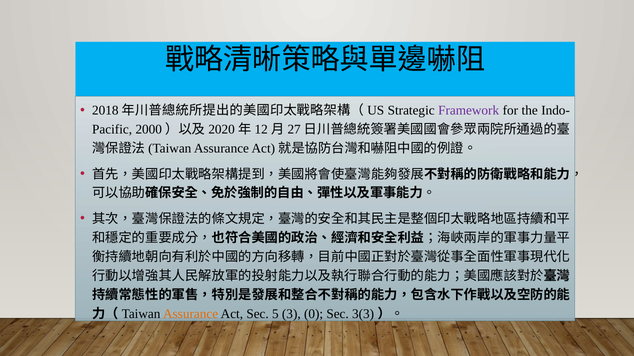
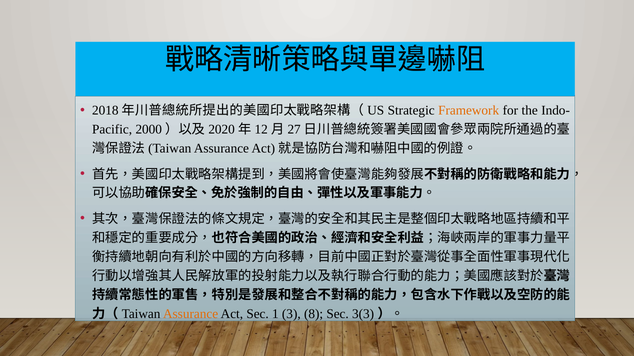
Framework colour: purple -> orange (469, 111)
5: 5 -> 1 (275, 314)
0: 0 -> 8 (314, 314)
